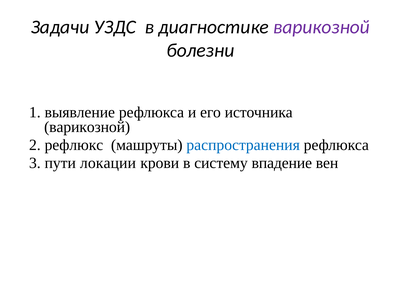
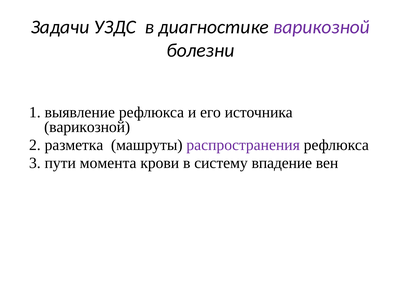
рефлюкс: рефлюкс -> разметка (74, 145)
распространения colour: blue -> purple (243, 145)
локации: локации -> момента (108, 163)
